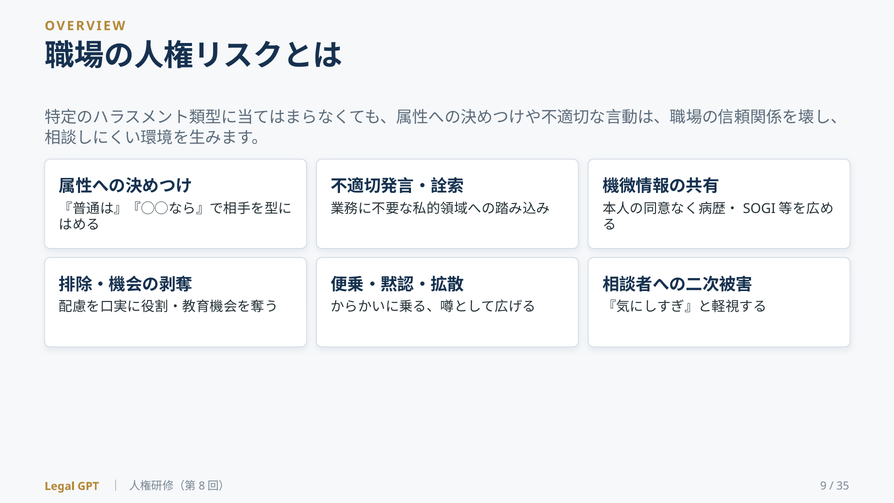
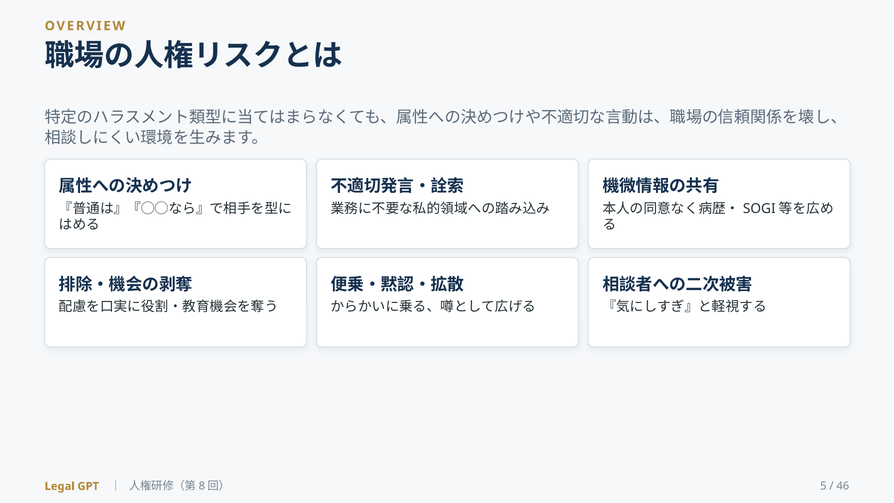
9: 9 -> 5 (823, 486)
35: 35 -> 46 (843, 486)
